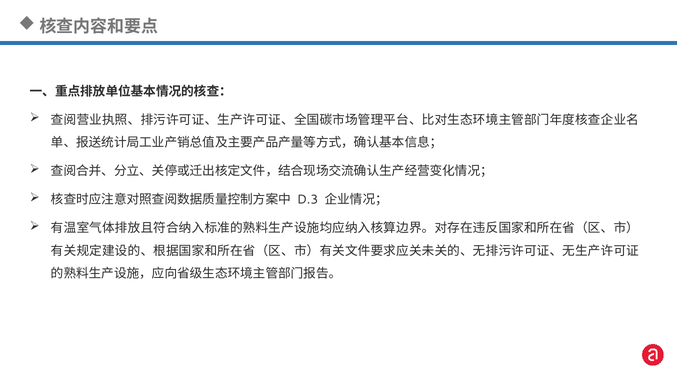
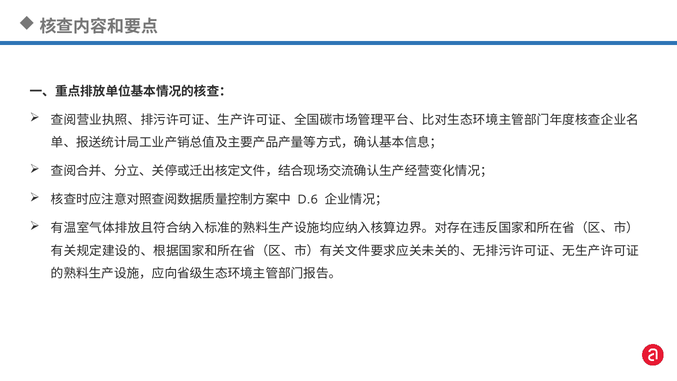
D.3: D.3 -> D.6 (308, 200)
